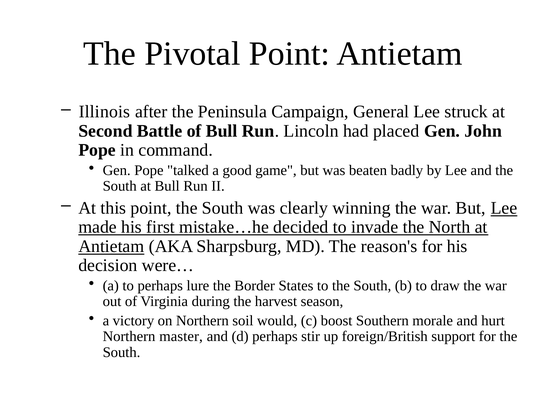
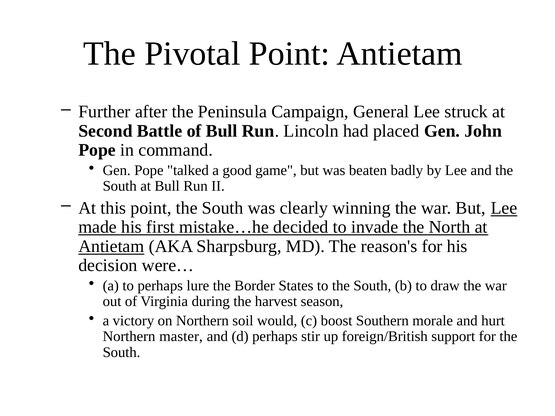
Illinois: Illinois -> Further (104, 112)
